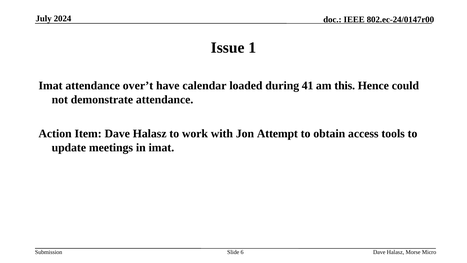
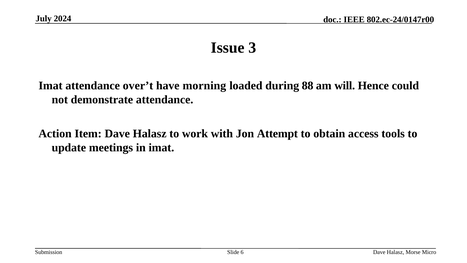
1: 1 -> 3 (252, 48)
calendar: calendar -> morning (204, 85)
41: 41 -> 88 (308, 85)
this: this -> will (345, 85)
